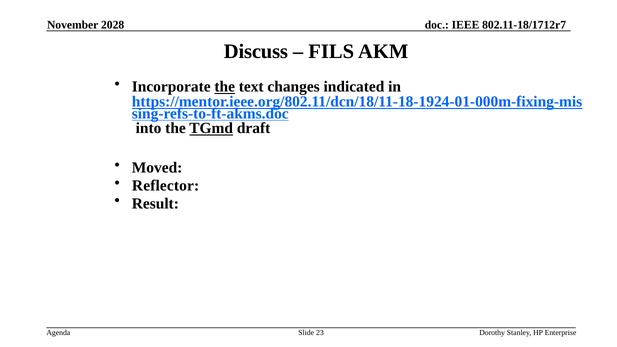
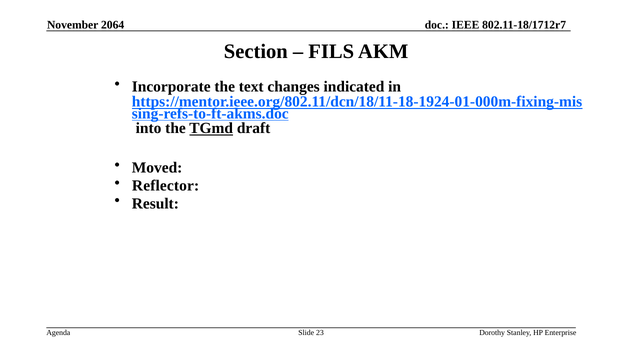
2028: 2028 -> 2064 (113, 25)
Discuss: Discuss -> Section (256, 52)
the underline: present -> none (225, 87)
